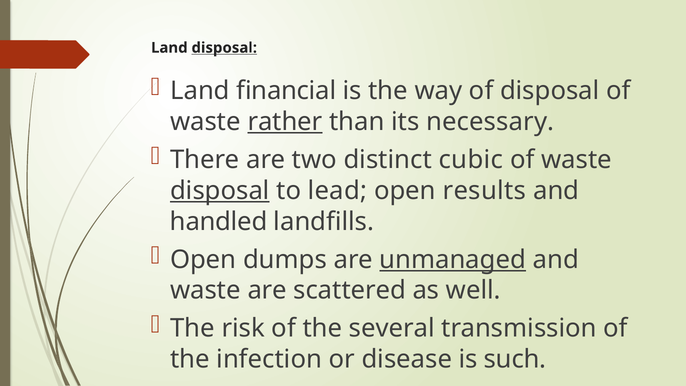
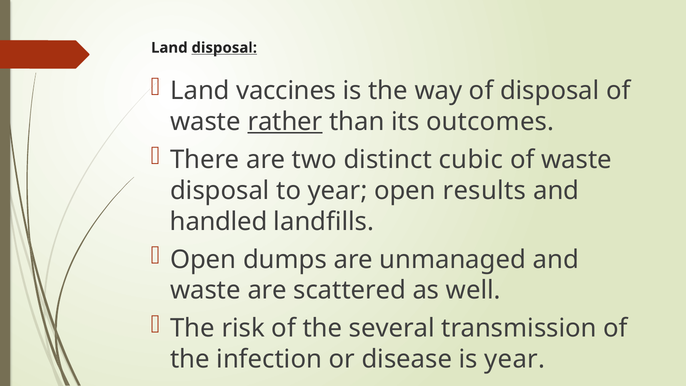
financial: financial -> vaccines (286, 91)
necessary: necessary -> outcomes (490, 122)
disposal underline: present -> none (220, 191)
to lead: lead -> year (338, 191)
unmanaged underline: present -> none (453, 259)
is such: such -> year (515, 359)
